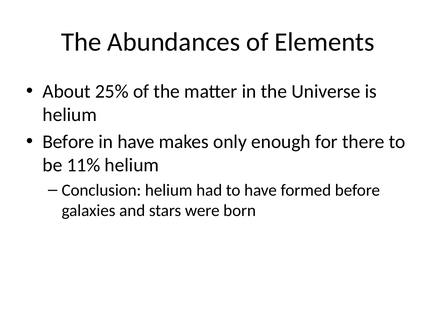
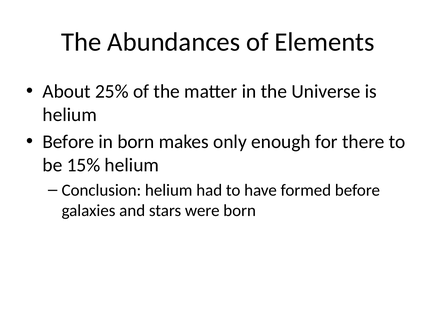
in have: have -> born (136, 142)
11%: 11% -> 15% (83, 165)
